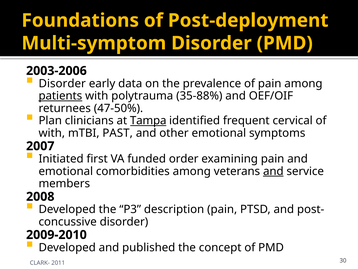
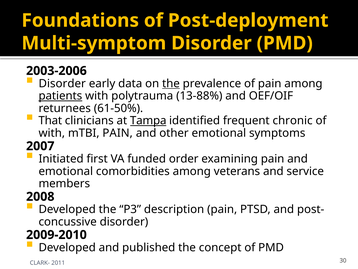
the underline: none -> present (171, 83)
35-88%: 35-88% -> 13-88% (199, 96)
47-50%: 47-50% -> 61-50% (118, 108)
Plan: Plan -> That (50, 120)
cervical: cervical -> chronic (293, 120)
mTBI PAST: PAST -> PAIN (118, 133)
and underline: present -> none (273, 171)
